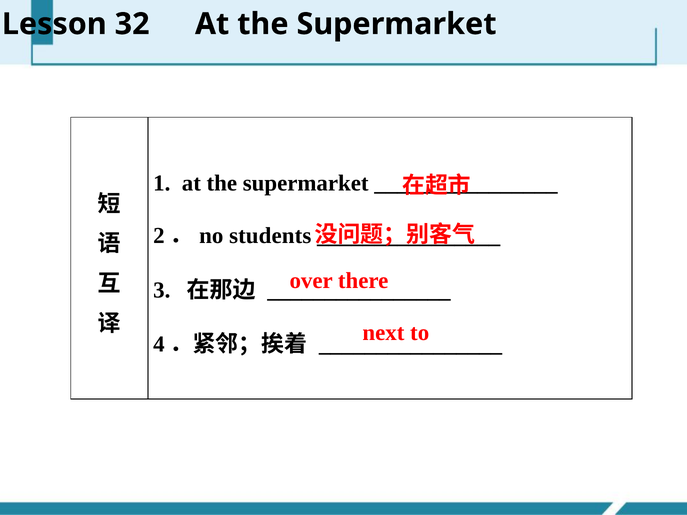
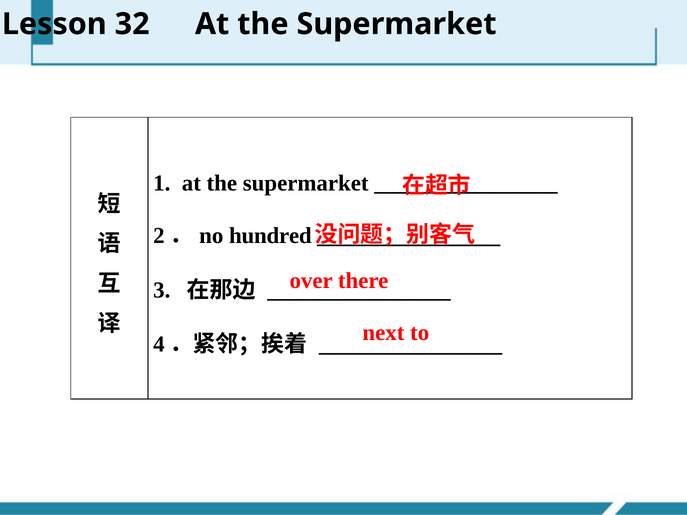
students: students -> hundred (270, 236)
